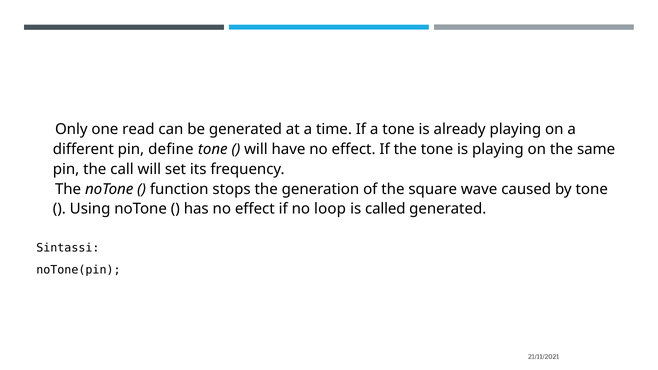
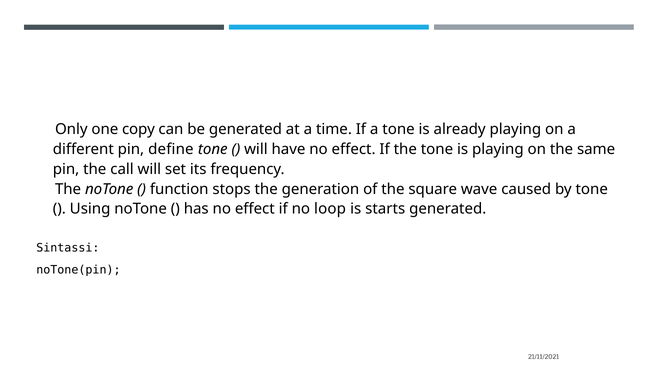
read: read -> copy (138, 129)
called: called -> starts (385, 209)
